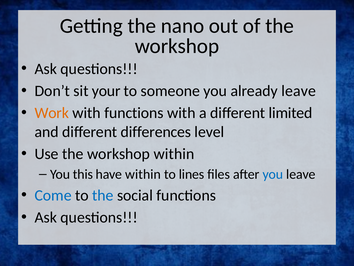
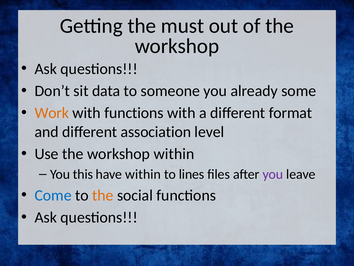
nano: nano -> must (183, 26)
your: your -> data (106, 91)
already leave: leave -> some (299, 91)
limited: limited -> format (290, 113)
differences: differences -> association (156, 132)
you colour: blue -> purple (273, 174)
the colour: blue -> orange (103, 195)
